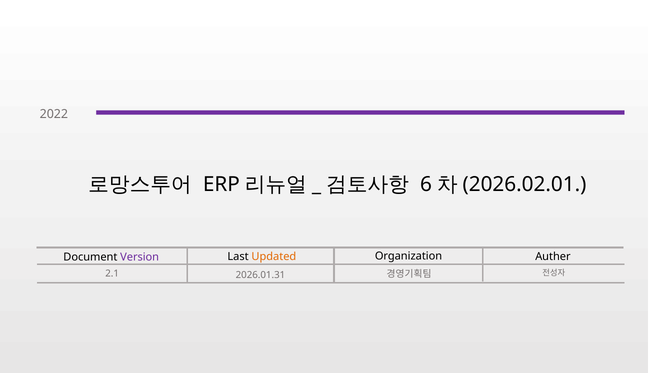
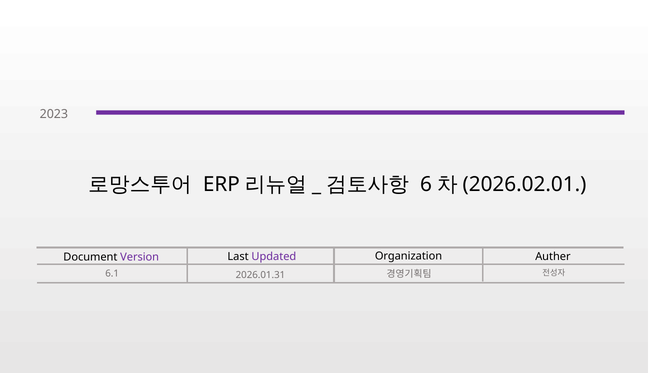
2022: 2022 -> 2023 (54, 114)
Updated colour: orange -> purple (274, 257)
2.1: 2.1 -> 6.1 (112, 273)
